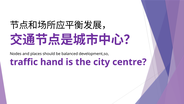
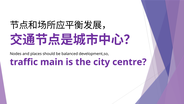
hand: hand -> main (52, 62)
